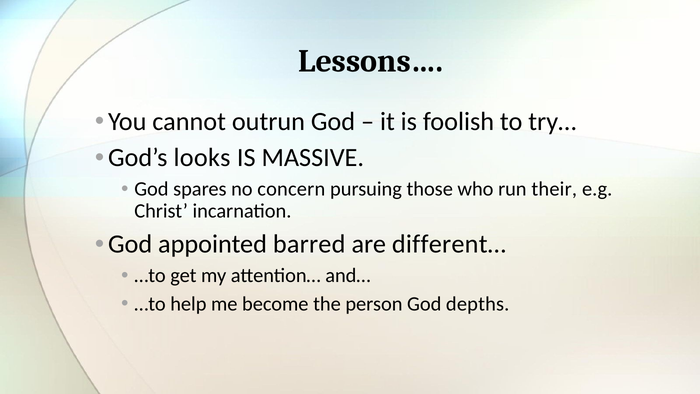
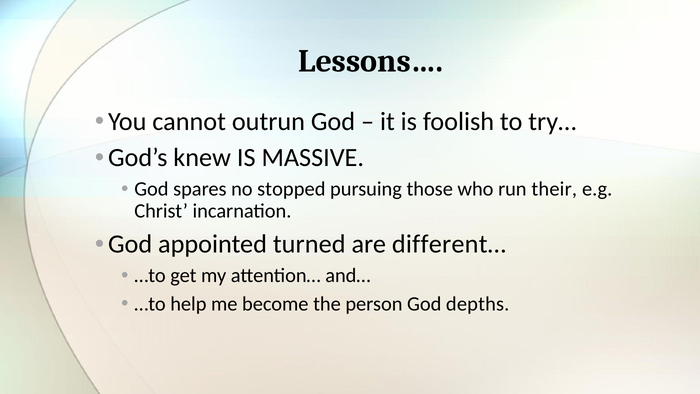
looks: looks -> knew (202, 158)
concern: concern -> stopped (291, 189)
barred: barred -> turned (309, 244)
